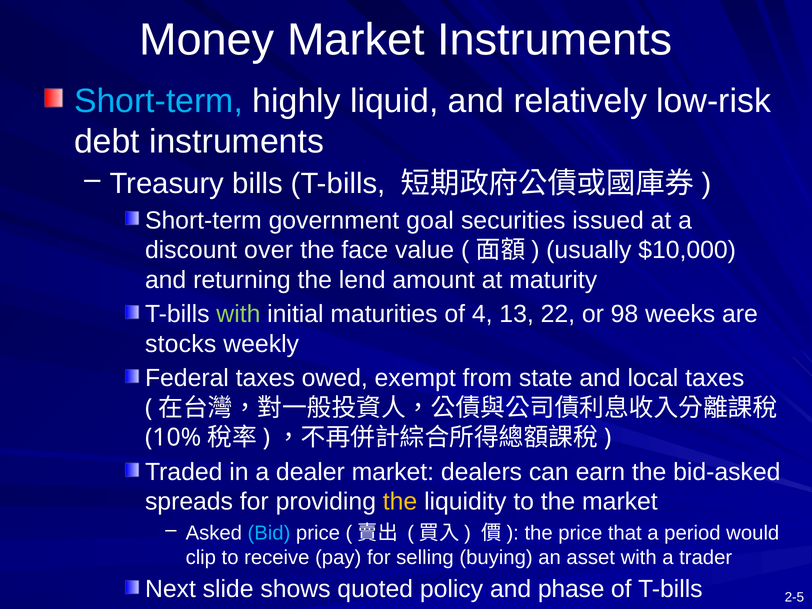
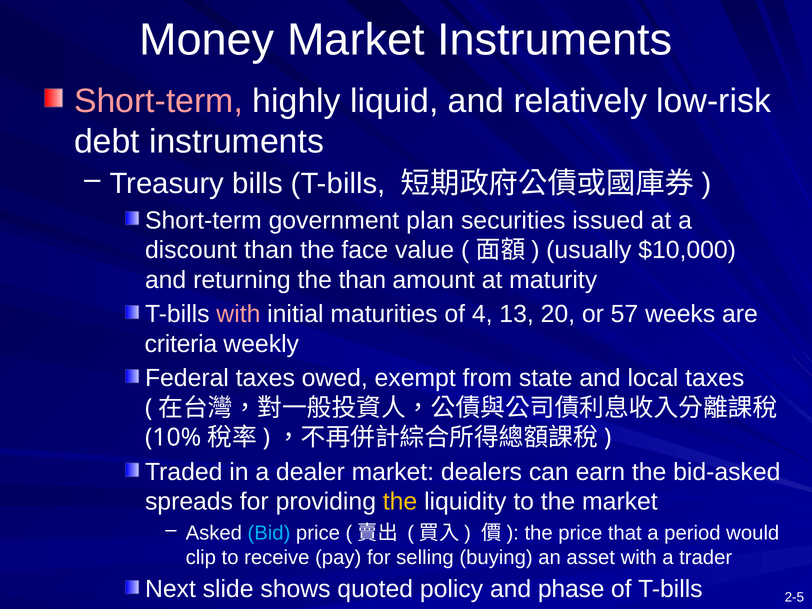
Short-term colour: light blue -> pink (158, 101)
goal: goal -> plan (430, 220)
discount over: over -> than (269, 250)
the lend: lend -> than (362, 280)
with colour: light green -> pink (238, 314)
22: 22 -> 20 (558, 314)
98: 98 -> 57 (624, 314)
stocks: stocks -> criteria (181, 344)
